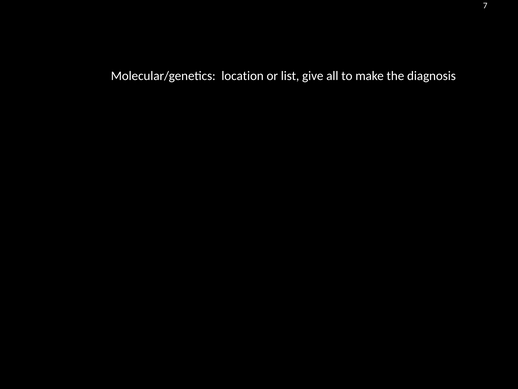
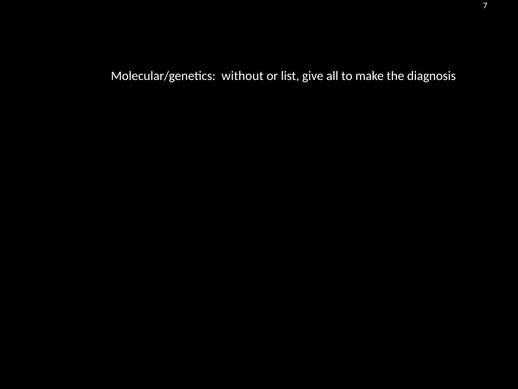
location: location -> without (242, 76)
